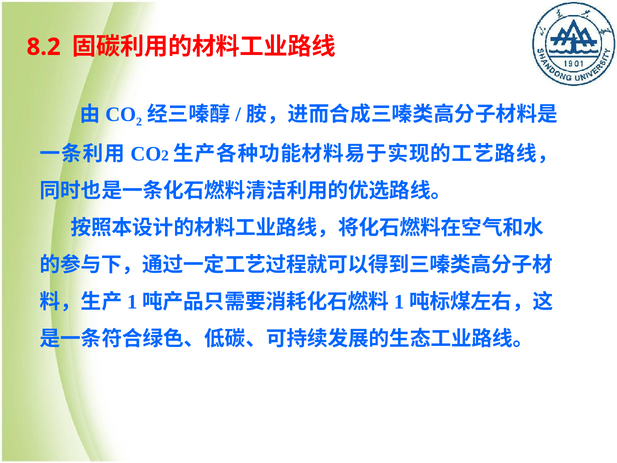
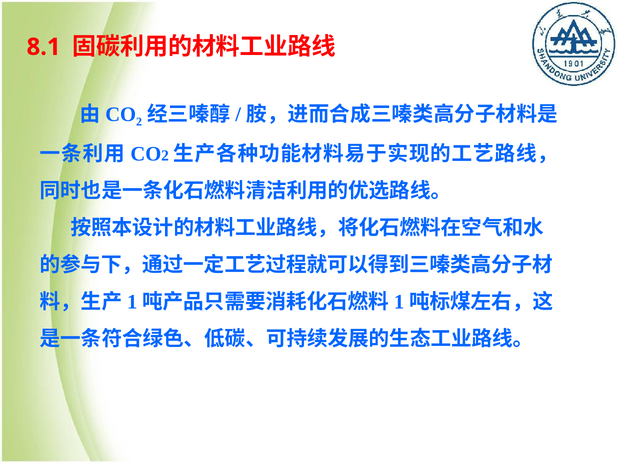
8.2: 8.2 -> 8.1 (44, 47)
